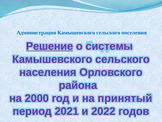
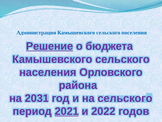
системы: системы -> бюджета (109, 46)
2000: 2000 -> 2031 (37, 98)
на принятый: принятый -> сельского (125, 98)
2021 underline: none -> present (67, 111)
